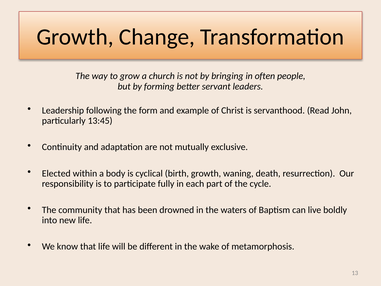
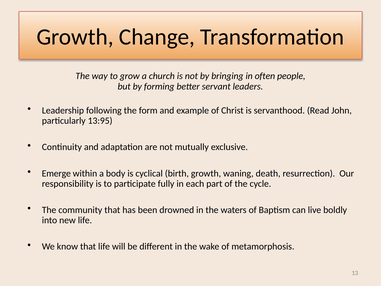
13:45: 13:45 -> 13:95 (100, 121)
Elected: Elected -> Emerge (56, 173)
